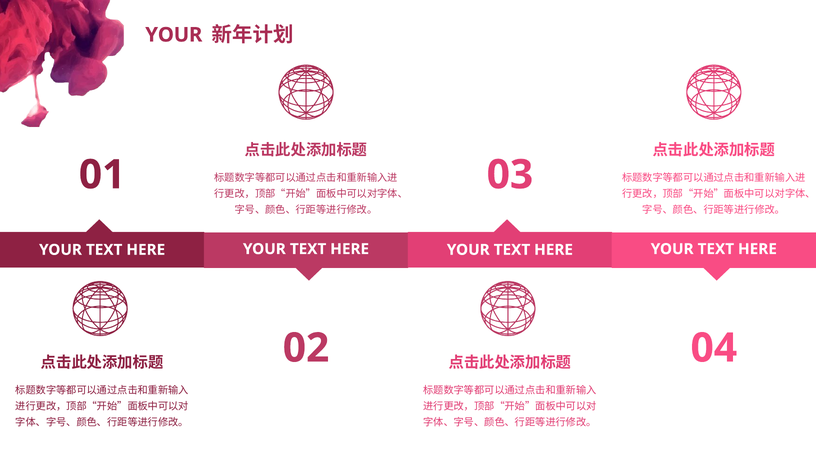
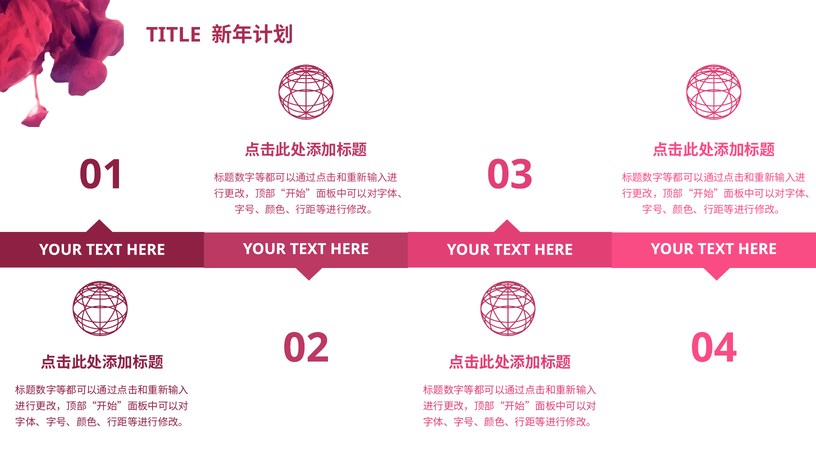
YOUR: YOUR -> TITLE (174, 35)
